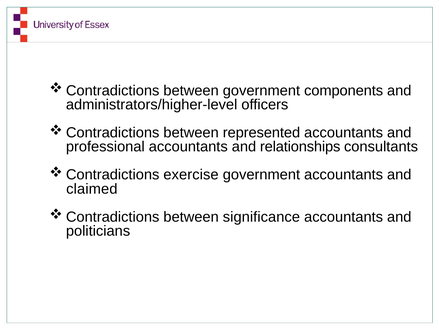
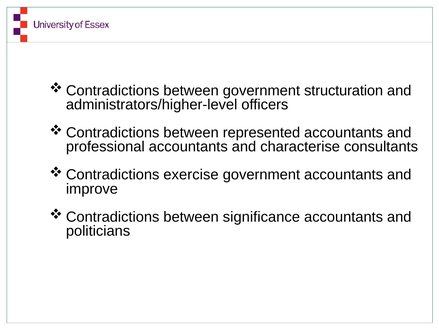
components: components -> structuration (344, 91)
relationships: relationships -> characterise (300, 147)
claimed: claimed -> improve (92, 189)
